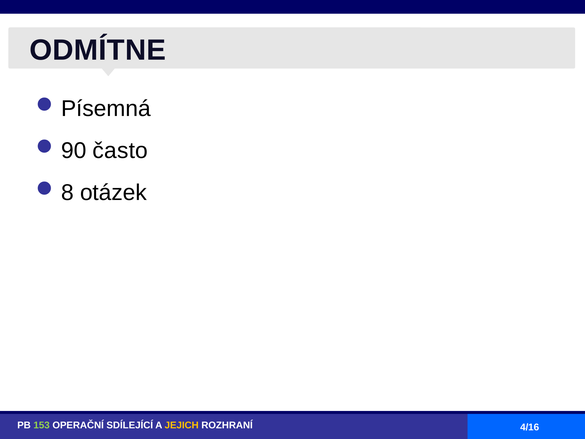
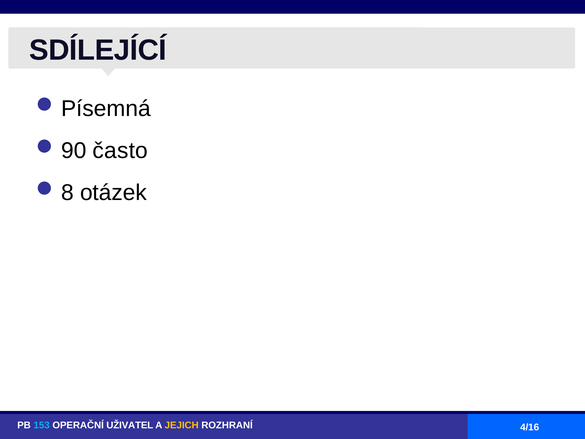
ODMÍTNE: ODMÍTNE -> SDÍLEJÍCÍ (98, 50)
153 colour: light green -> light blue (42, 425)
SDÍLEJÍCÍ: SDÍLEJÍCÍ -> UŽIVATEL (130, 425)
